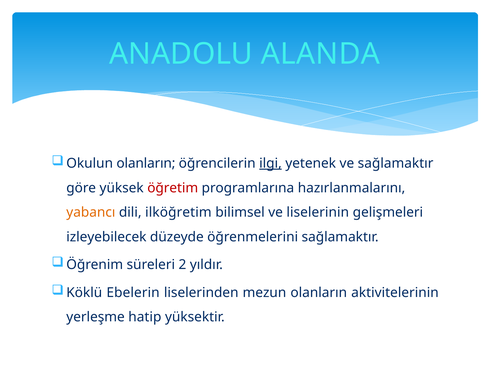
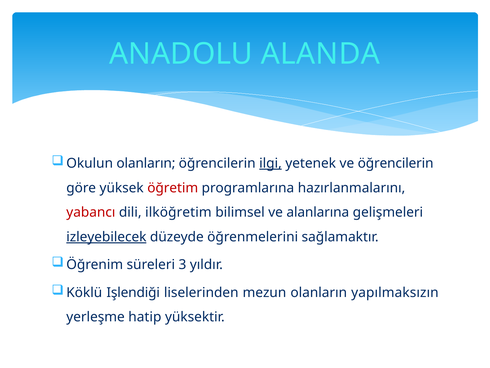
ve sağlamaktır: sağlamaktır -> öğrencilerin (396, 163)
yabancı colour: orange -> red (91, 212)
liselerinin: liselerinin -> alanlarına (318, 212)
izleyebilecek underline: none -> present (106, 237)
2: 2 -> 3 (182, 264)
Ebelerin: Ebelerin -> Işlendiği (133, 292)
aktivitelerinin: aktivitelerinin -> yapılmaksızın (395, 292)
